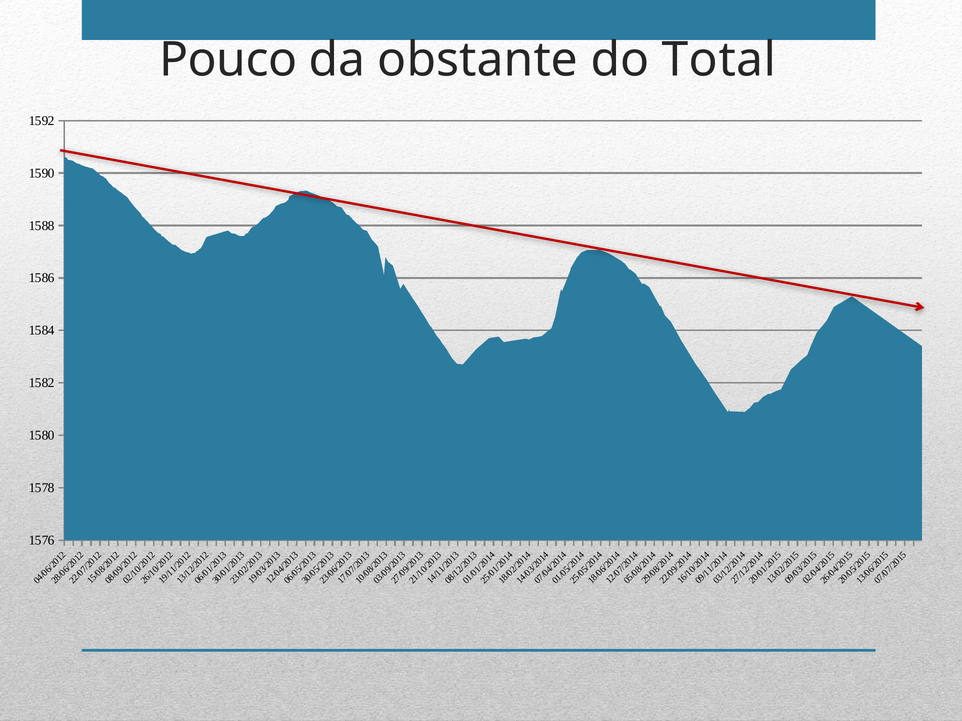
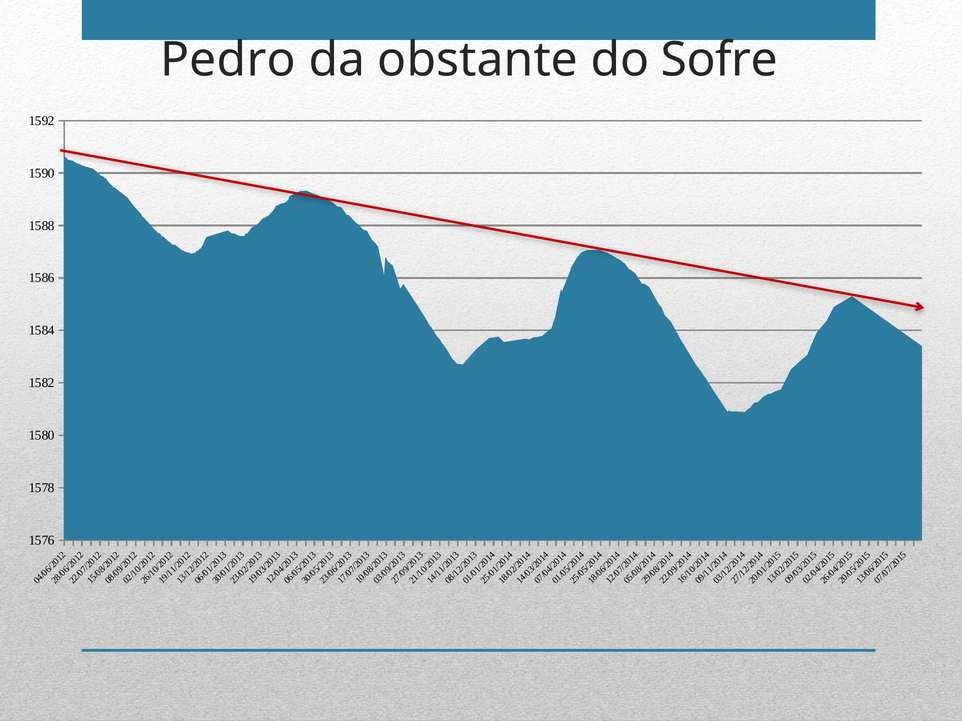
Pouco: Pouco -> Pedro (228, 60)
Total: Total -> Sofre (719, 60)
